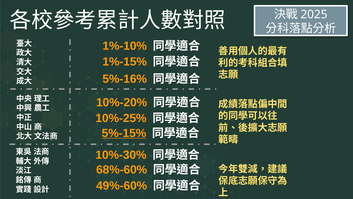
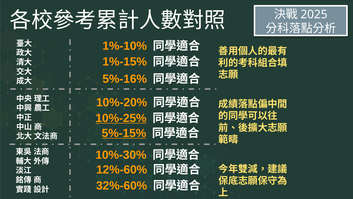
10%-25% underline: none -> present (121, 118)
68%-60%: 68%-60% -> 12%-60% (122, 169)
49%-60%: 49%-60% -> 32%-60% (122, 185)
